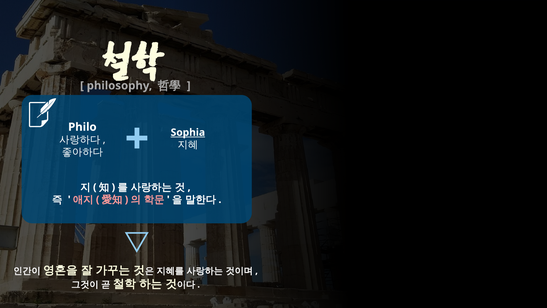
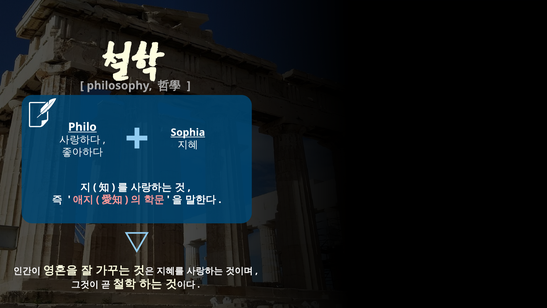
Philo underline: none -> present (82, 127)
